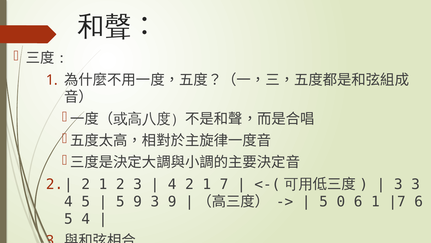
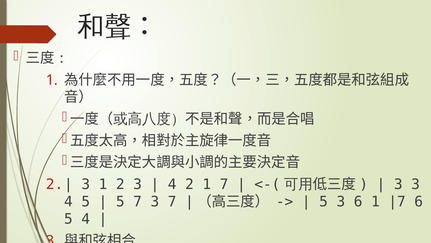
2: 2 -> 3 (86, 184)
5 9: 9 -> 7 (138, 201)
3 9: 9 -> 7 (172, 201)
5 0: 0 -> 3 (341, 201)
